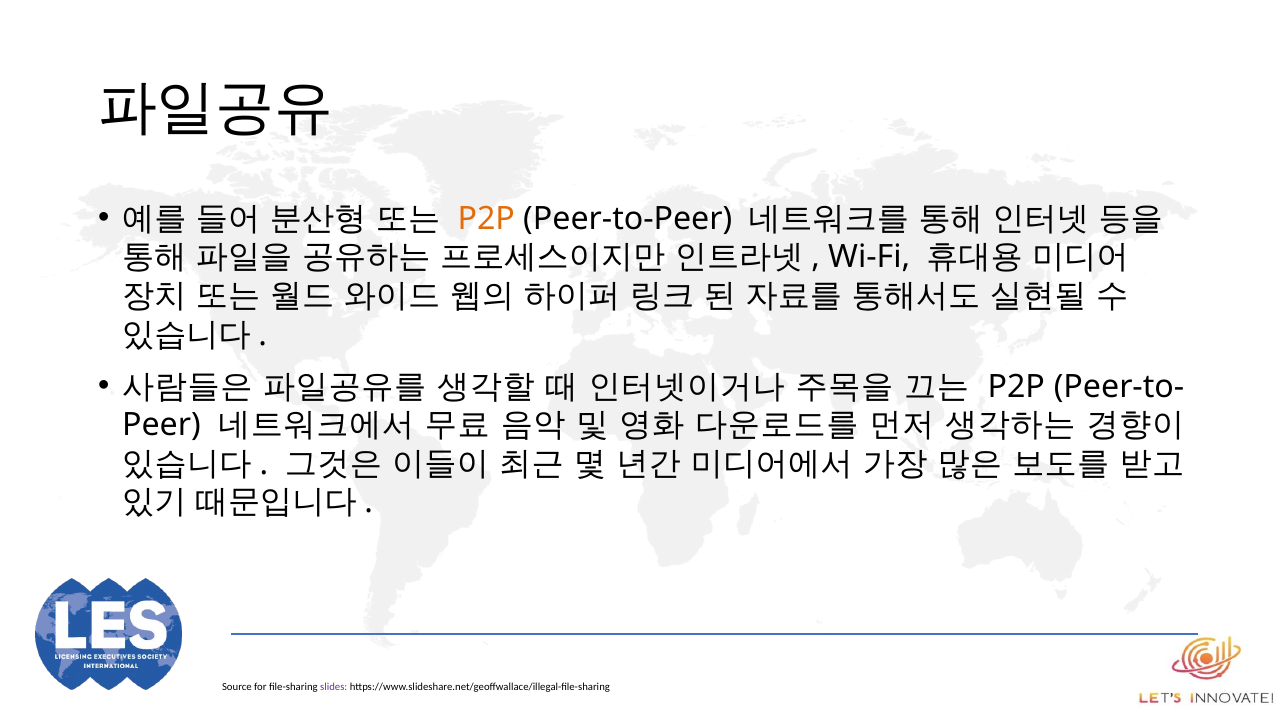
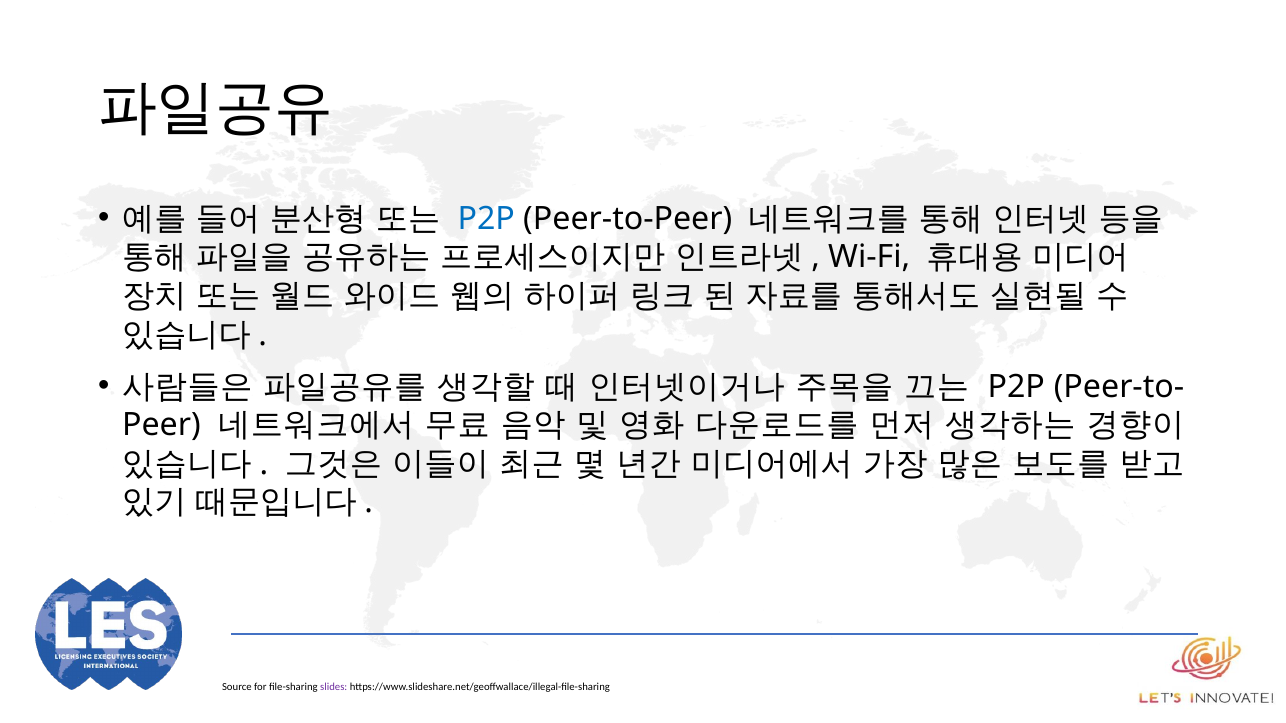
P2P colour: orange -> blue (486, 219)
